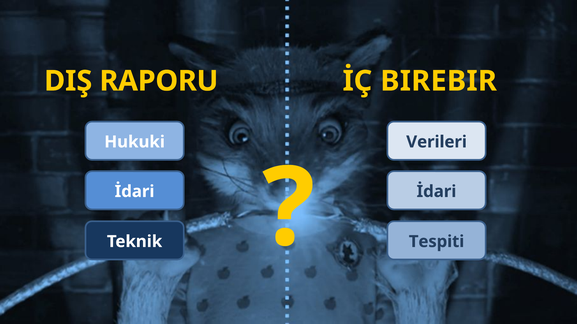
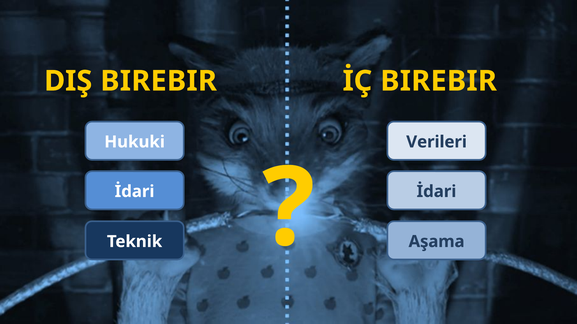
DIŞ RAPORU: RAPORU -> BIREBIR (159, 81)
Tespiti: Tespiti -> Aşama (437, 242)
